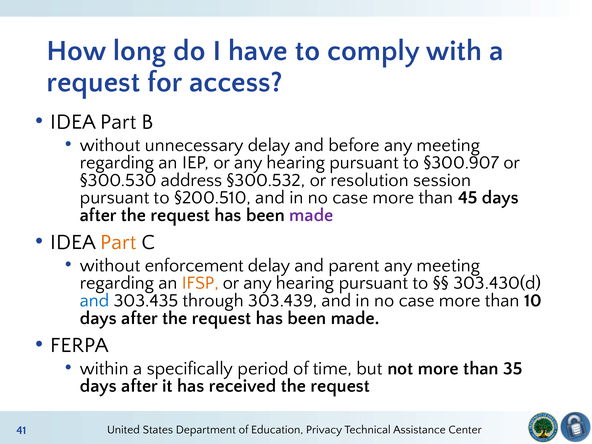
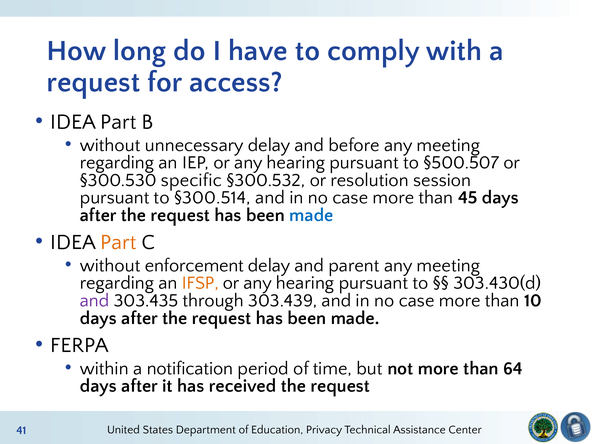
§300.907: §300.907 -> §500.507 (461, 163)
address: address -> specific (191, 180)
§200.510: §200.510 -> §300.514 (212, 198)
made colour: purple -> blue (311, 215)
and colour: blue -> purple (95, 300)
specifically: specifically -> notification (190, 368)
35: 35 -> 64 (513, 368)
